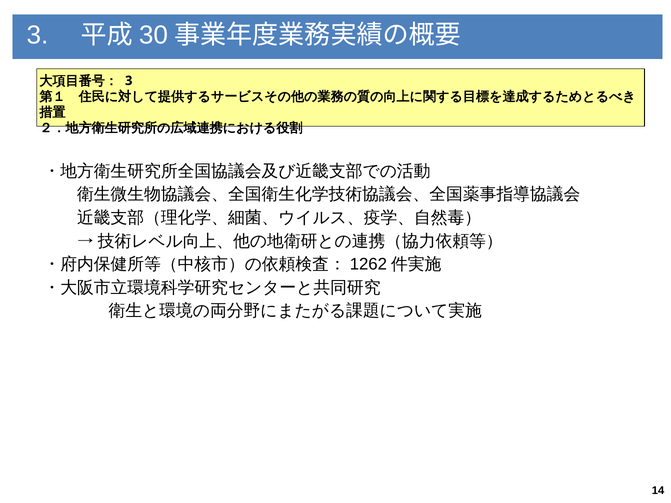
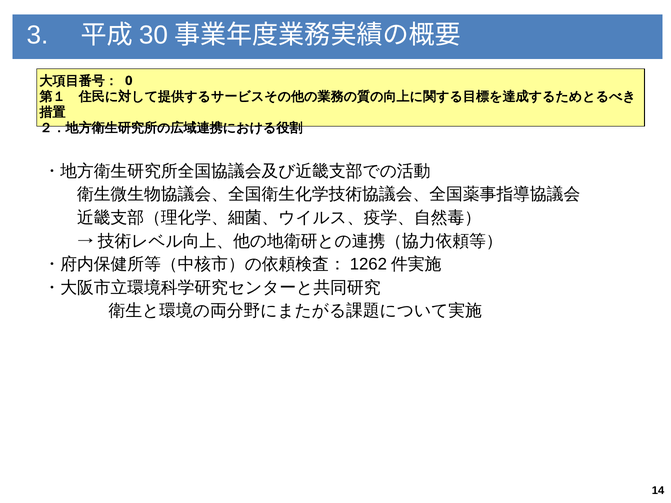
3: 3 -> 0 (129, 81)
